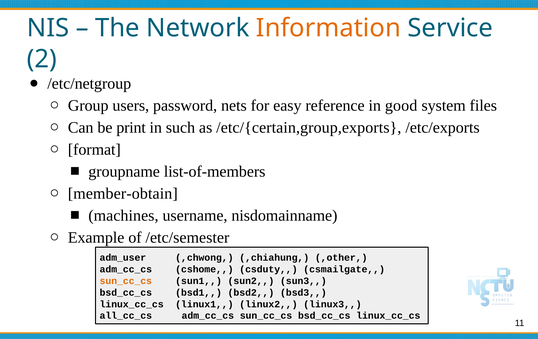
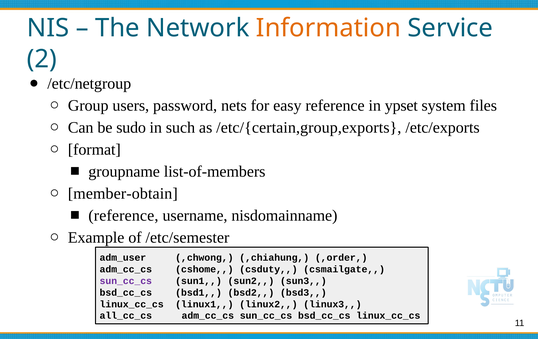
good: good -> ypset (401, 106)
print: print -> sudo (131, 128)
machines: machines -> reference (123, 216)
,other: ,other -> ,order (341, 258)
sun_cc_cs colour: orange -> purple (126, 281)
